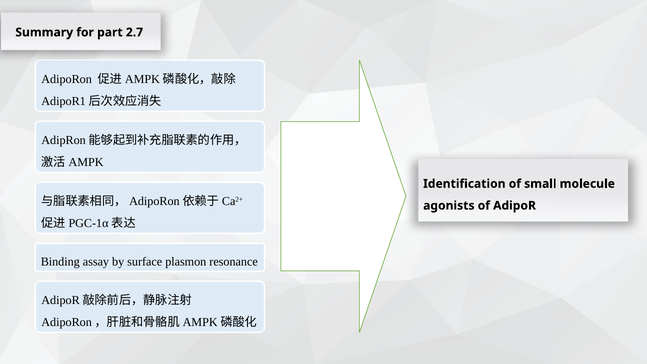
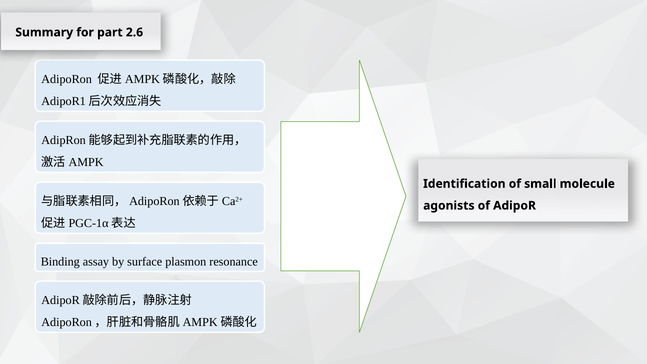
2.7: 2.7 -> 2.6 (134, 32)
